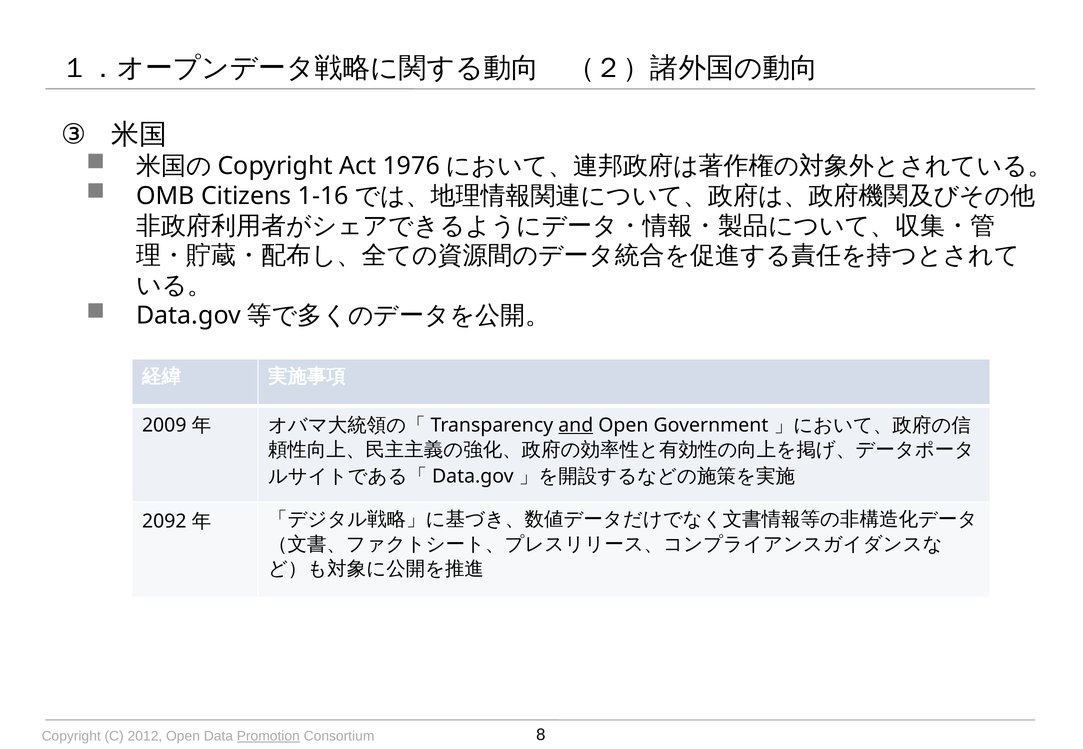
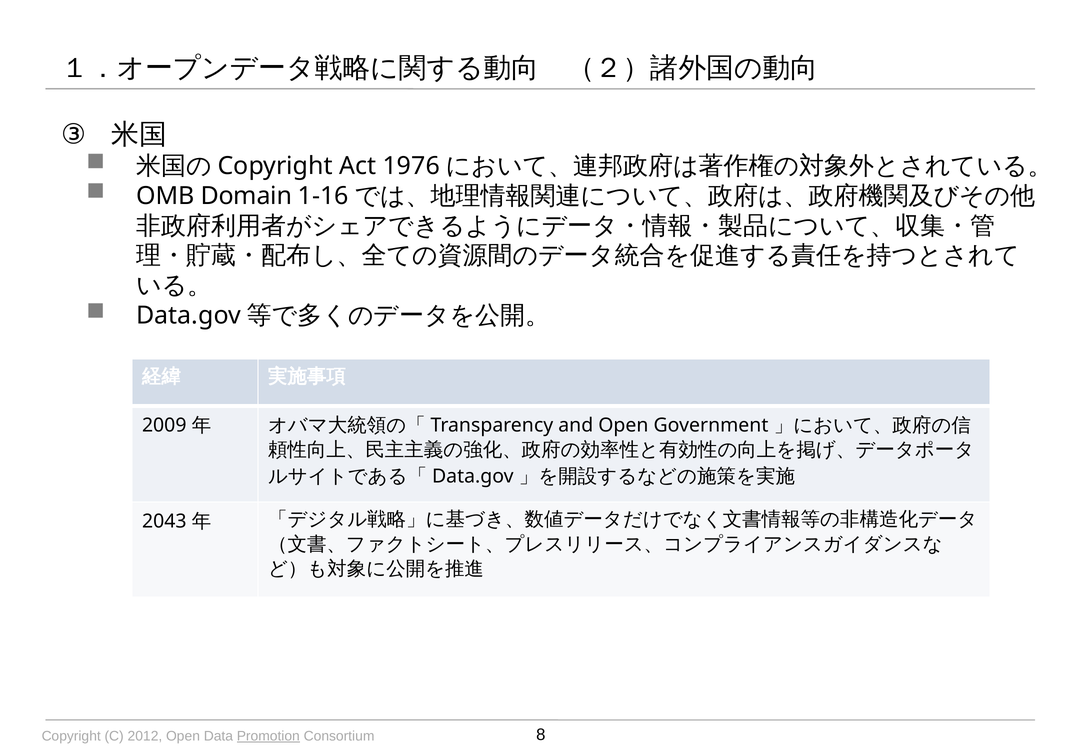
Citizens: Citizens -> Domain (246, 196)
and underline: present -> none (576, 426)
2092: 2092 -> 2043 (164, 522)
